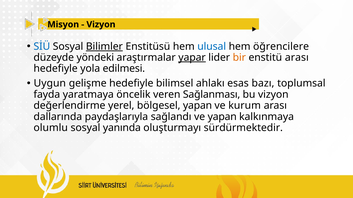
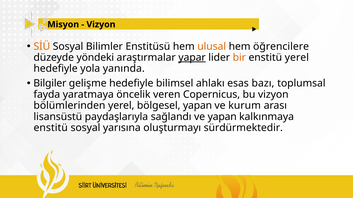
SİÜ colour: blue -> orange (42, 47)
Bilimler underline: present -> none (104, 47)
ulusal colour: blue -> orange (212, 47)
enstitü arası: arası -> yerel (297, 58)
edilmesi: edilmesi -> yanında (124, 69)
Uygun: Uygun -> Bilgiler (50, 84)
Sağlanması: Sağlanması -> Copernicus (212, 95)
değerlendirme: değerlendirme -> bölümlerinden (69, 106)
dallarında: dallarında -> lisansüstü (58, 117)
olumlu: olumlu -> enstitü (51, 128)
yanında: yanında -> yarısına (122, 128)
